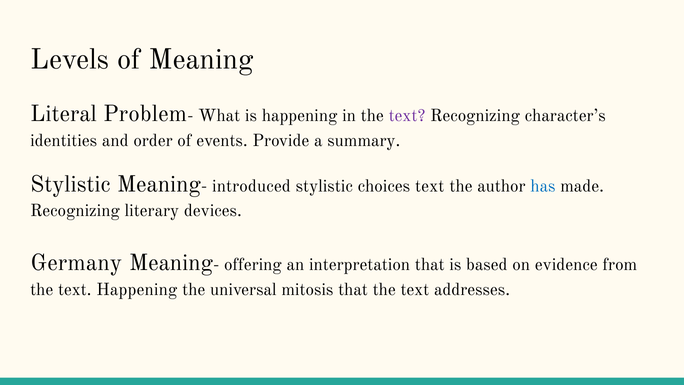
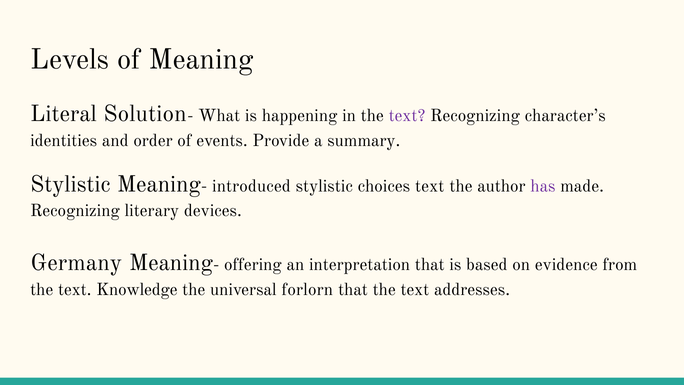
Problem: Problem -> Solution (145, 114)
has colour: blue -> purple (543, 186)
text Happening: Happening -> Knowledge (137, 289)
mitosis: mitosis -> forlorn (307, 289)
